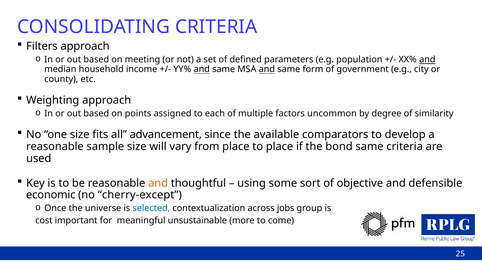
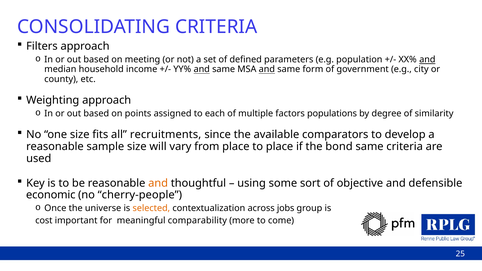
uncommon: uncommon -> populations (332, 114)
advancement: advancement -> recruitments (166, 135)
cherry-except: cherry-except -> cherry-people (140, 195)
selected colour: blue -> orange (151, 208)
unsustainable: unsustainable -> comparability (197, 221)
